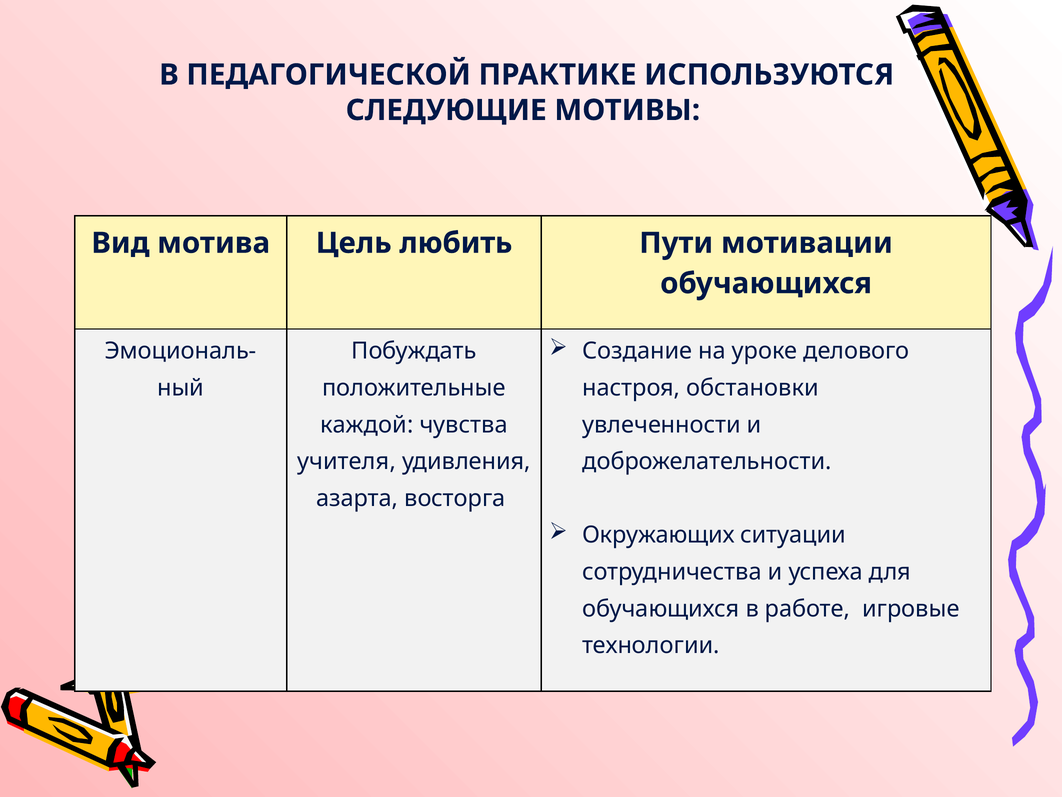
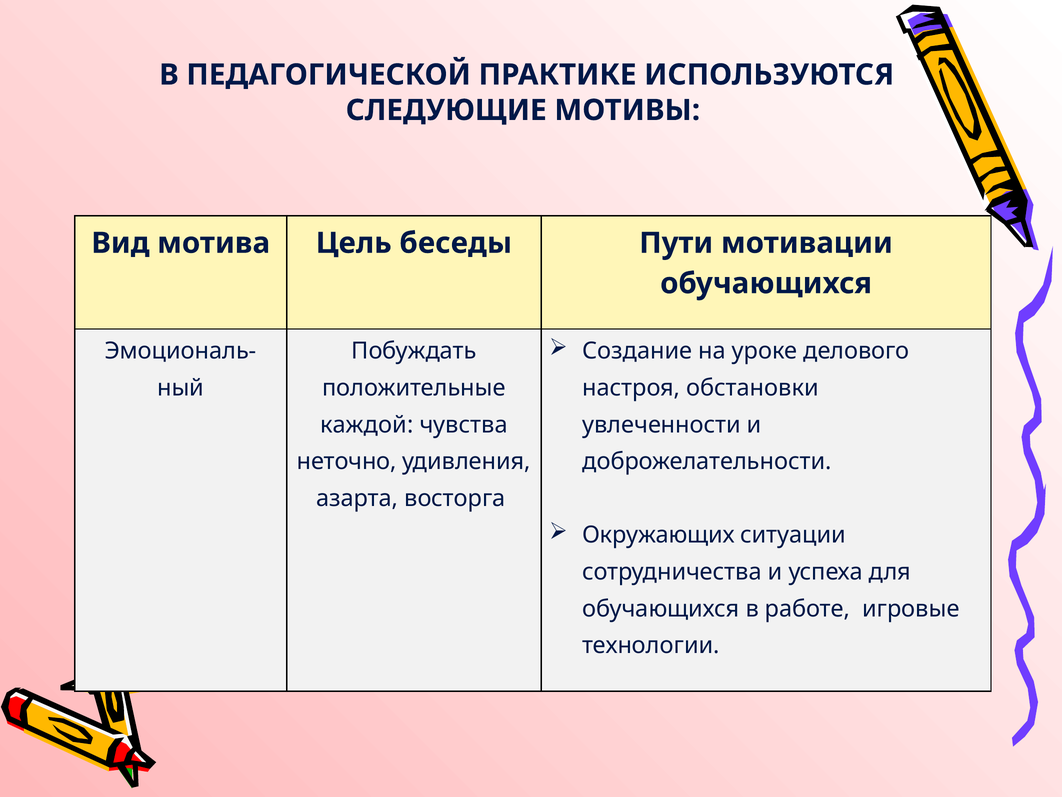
любить: любить -> беседы (456, 243)
учителя: учителя -> неточно (347, 461)
